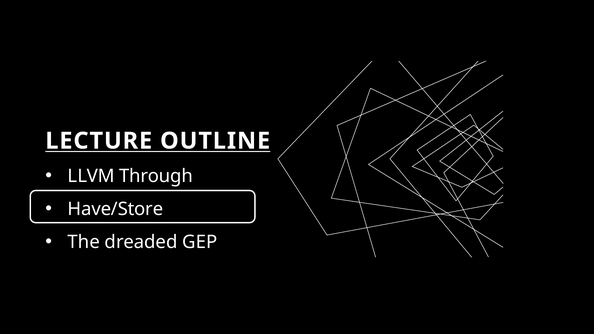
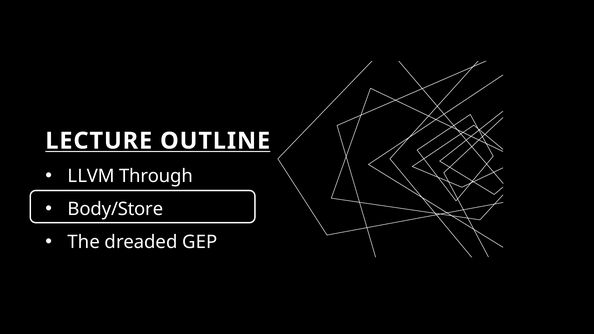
Have/Store: Have/Store -> Body/Store (115, 209)
